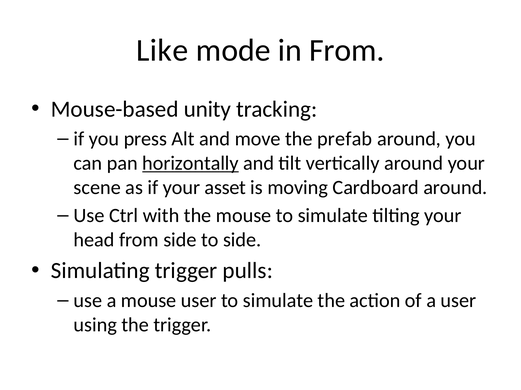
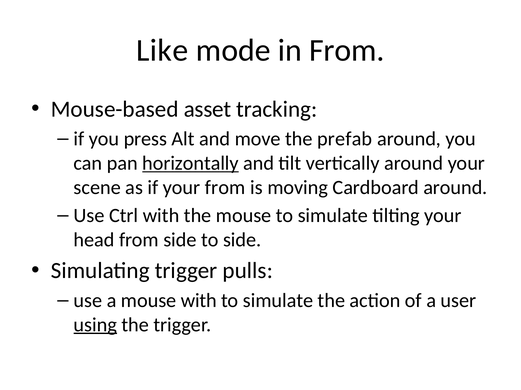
unity: unity -> asset (207, 109)
your asset: asset -> from (225, 188)
mouse user: user -> with (199, 301)
using underline: none -> present (95, 325)
